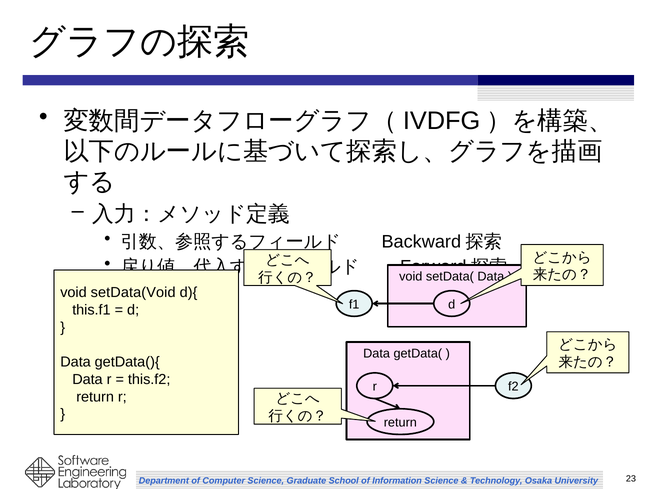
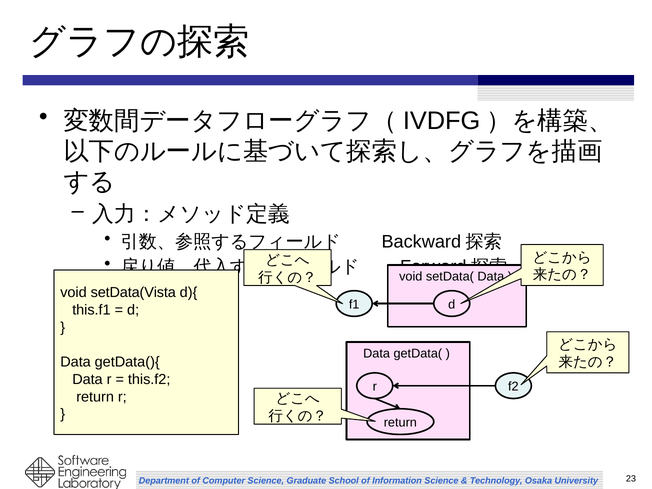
setData(Void: setData(Void -> setData(Vista (133, 292)
